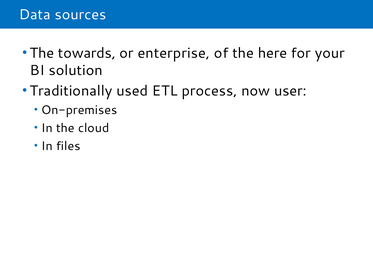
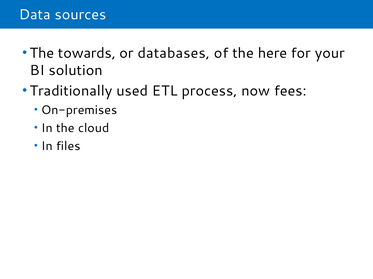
enterprise: enterprise -> databases (174, 53)
user: user -> fees (290, 91)
